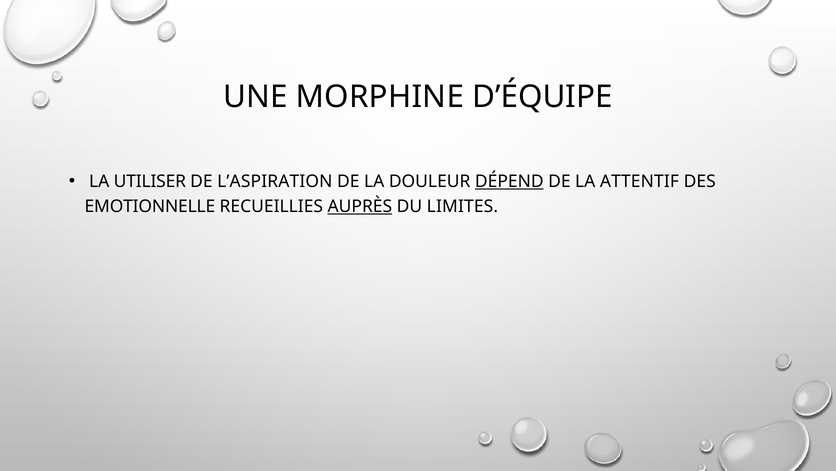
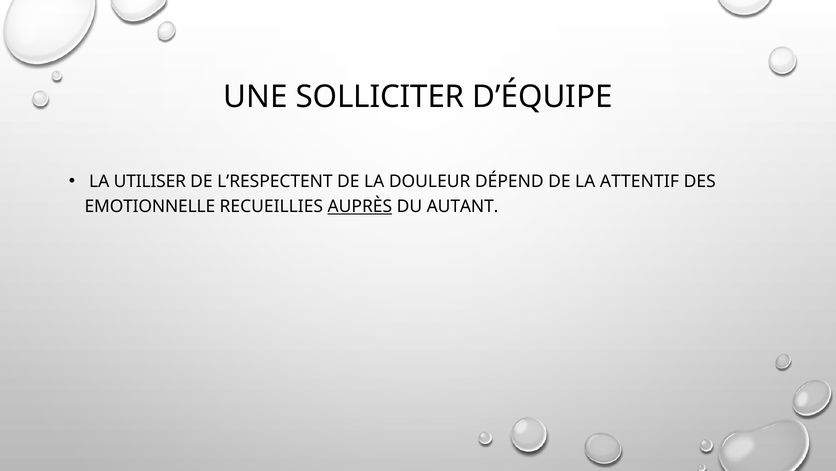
MORPHINE: MORPHINE -> SOLLICITER (380, 97)
L’ASPIRATION: L’ASPIRATION -> L’RESPECTENT (275, 181)
DÉPEND underline: present -> none (509, 181)
LIMITES: LIMITES -> AUTANT (463, 206)
